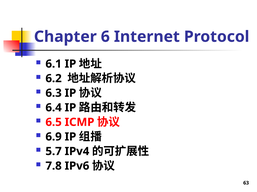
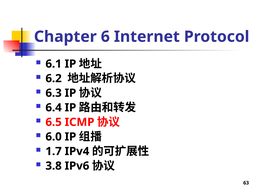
6.9: 6.9 -> 6.0 (54, 137)
5.7: 5.7 -> 1.7 (54, 152)
7.8: 7.8 -> 3.8 (54, 167)
